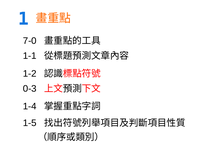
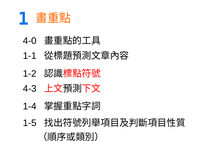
7-0: 7-0 -> 4-0 (30, 41)
0-3: 0-3 -> 4-3 (30, 89)
